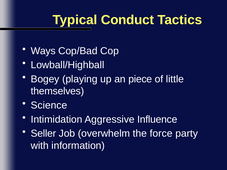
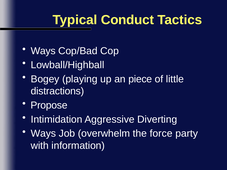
themselves: themselves -> distractions (57, 91)
Science: Science -> Propose (49, 105)
Influence: Influence -> Diverting (157, 120)
Seller: Seller -> Ways (43, 134)
